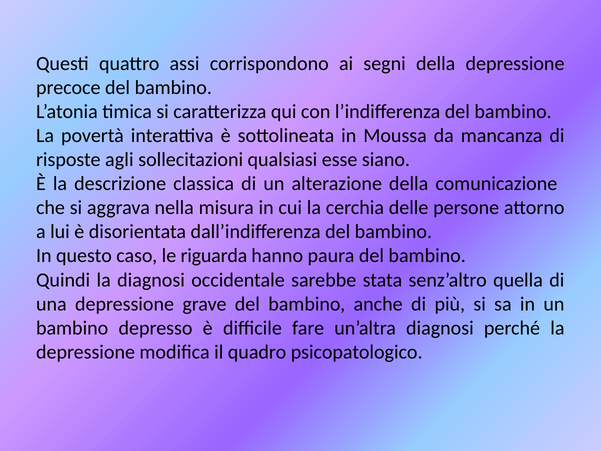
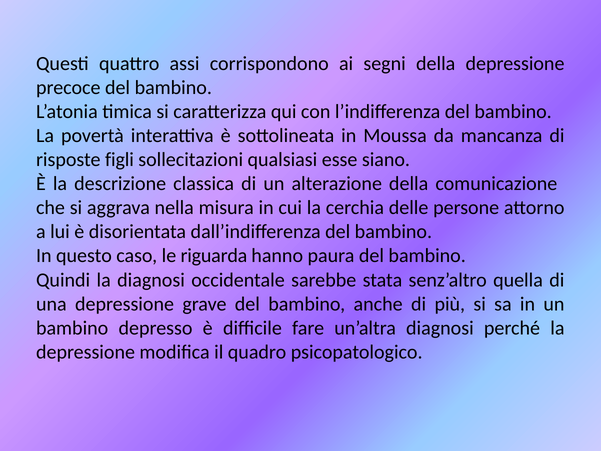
agli: agli -> figli (119, 160)
